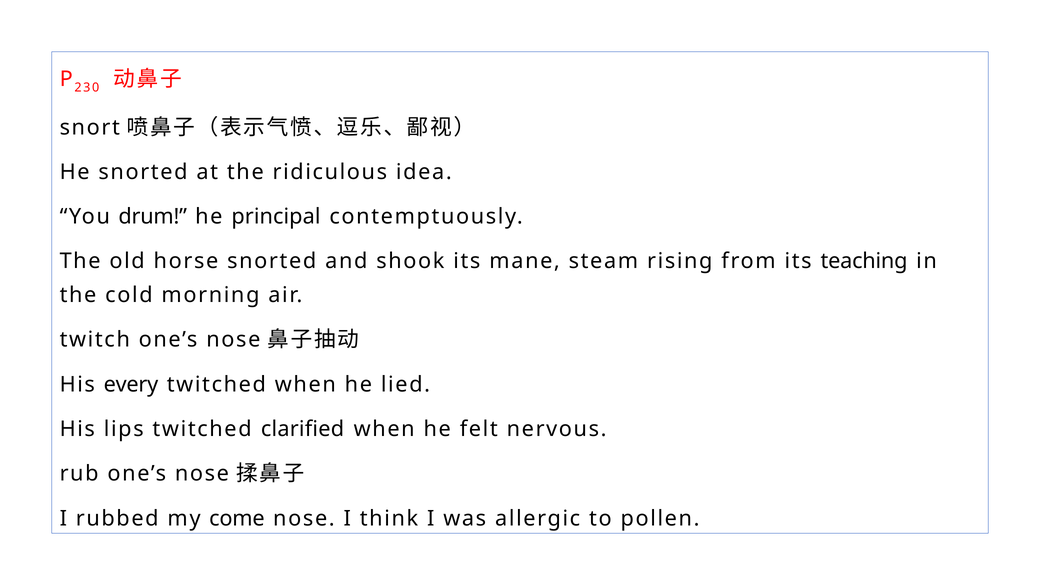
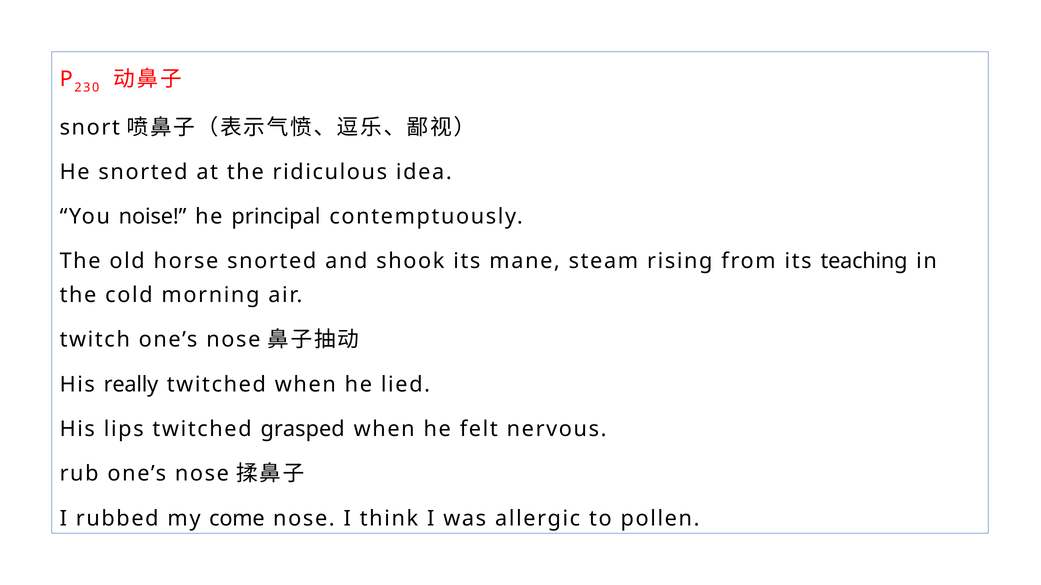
drum: drum -> noise (153, 217)
every: every -> really (131, 385)
clarified: clarified -> grasped (303, 429)
